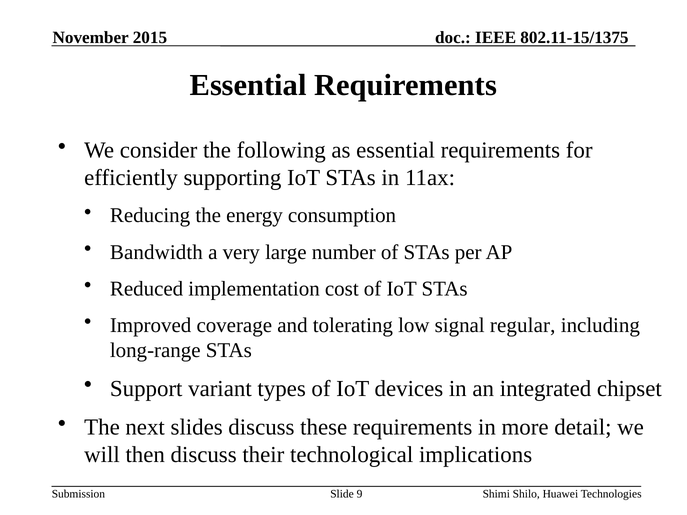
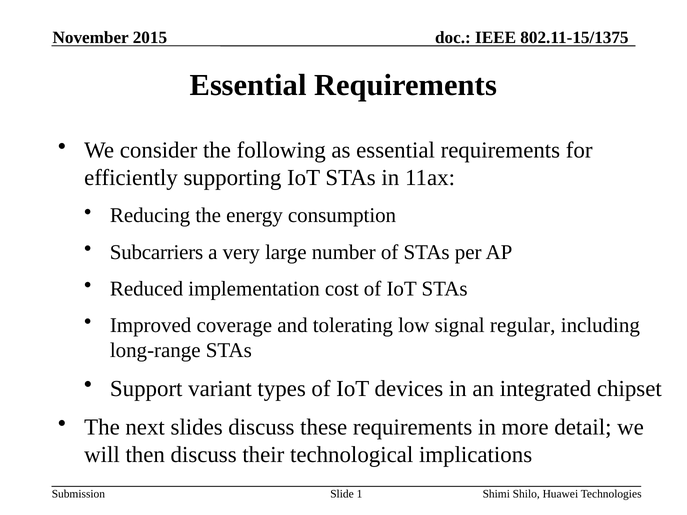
Bandwidth: Bandwidth -> Subcarriers (157, 252)
9: 9 -> 1 (360, 494)
